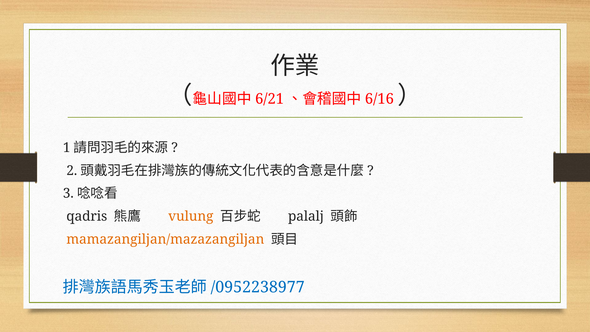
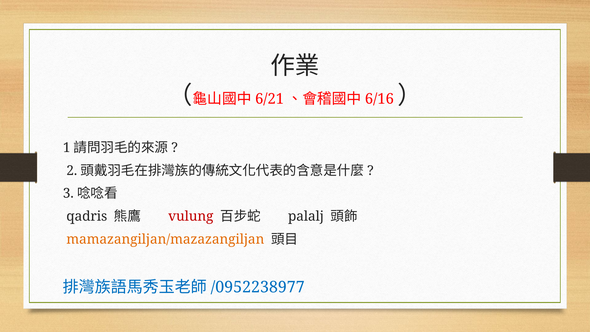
vulung colour: orange -> red (191, 216)
